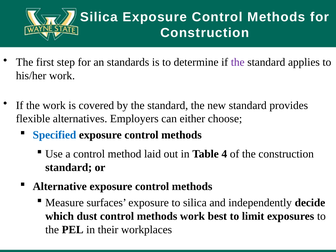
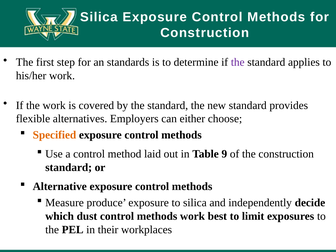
Specified colour: blue -> orange (54, 135)
4: 4 -> 9 (224, 154)
surfaces: surfaces -> produce (106, 203)
